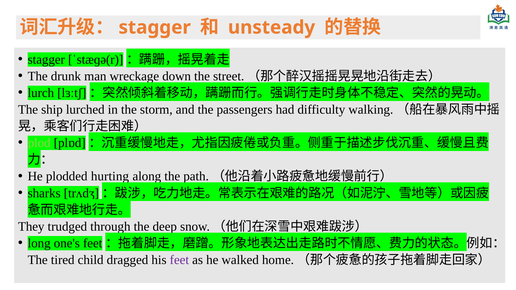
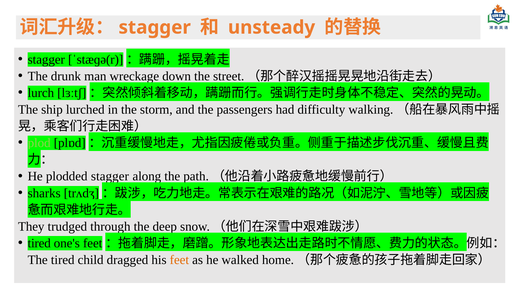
plodded hurting: hurting -> stagger (110, 177)
long: long -> tired (39, 243)
feet colour: purple -> orange (179, 260)
